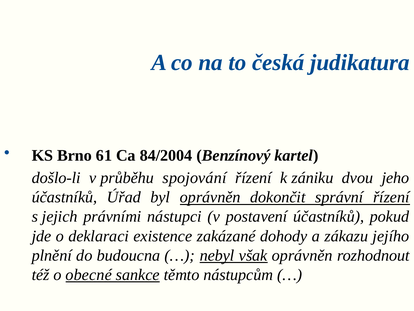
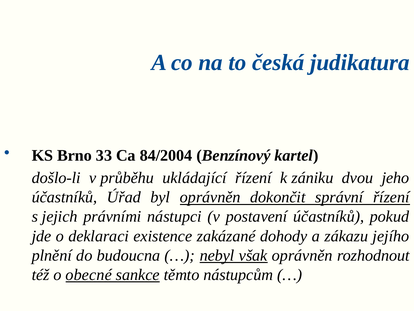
61: 61 -> 33 (104, 155)
spojování: spojování -> ukládající (195, 178)
